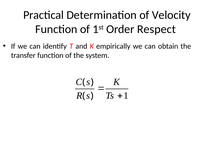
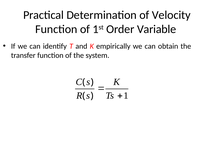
Respect: Respect -> Variable (157, 29)
